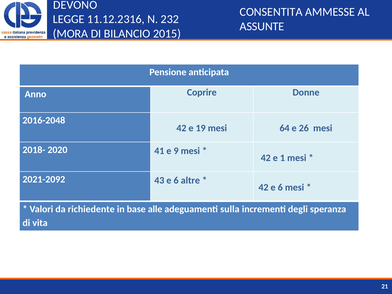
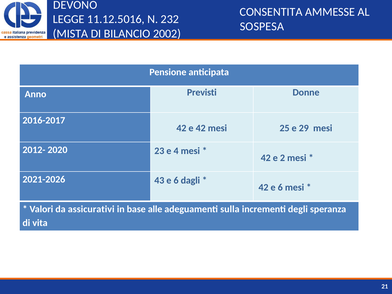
11.12.2316: 11.12.2316 -> 11.12.5016 (116, 19)
ASSUNTE: ASSUNTE -> SOSPESA (262, 26)
MORA: MORA -> MISTA (71, 34)
2015: 2015 -> 2002 (167, 34)
Coprire: Coprire -> Previsti (202, 92)
2016-2048: 2016-2048 -> 2016-2017 (44, 120)
e 19: 19 -> 42 (201, 128)
64: 64 -> 25 (285, 128)
26: 26 -> 29 (304, 128)
2018-: 2018- -> 2012- (34, 150)
41: 41 -> 23 (159, 151)
9: 9 -> 4 (176, 151)
1: 1 -> 2 (282, 158)
2021-2092: 2021-2092 -> 2021-2026 (44, 179)
altre: altre -> dagli (190, 181)
richiedente: richiedente -> assicurativi (91, 209)
